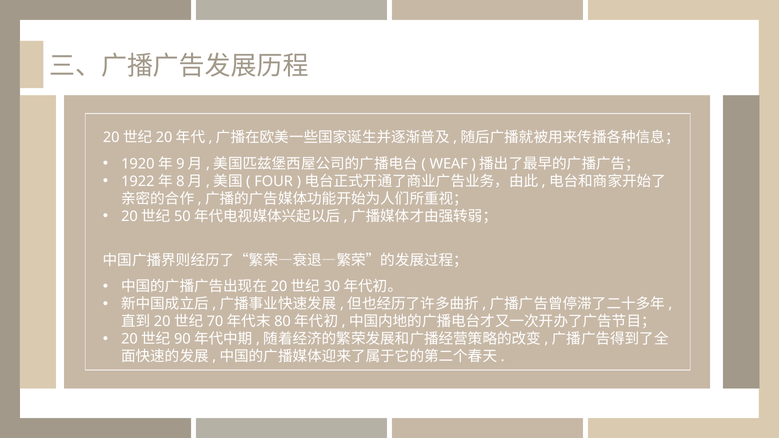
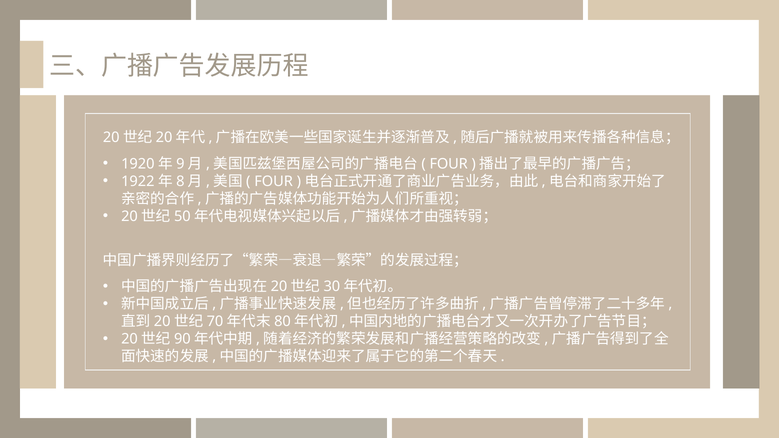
WEAF: WEAF -> FOUR (449, 164)
